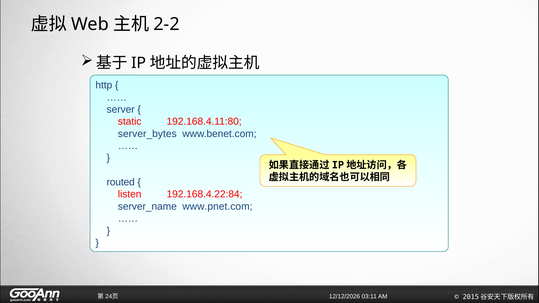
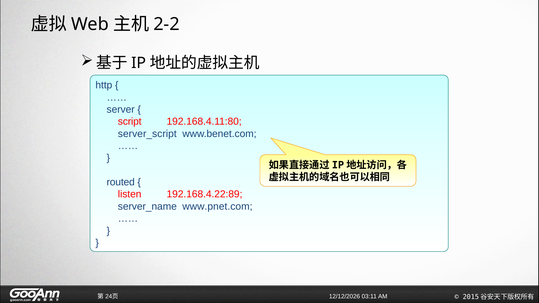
static: static -> script (130, 122)
server_bytes: server_bytes -> server_script (147, 134)
192.168.4.22:84: 192.168.4.22:84 -> 192.168.4.22:89 (205, 194)
